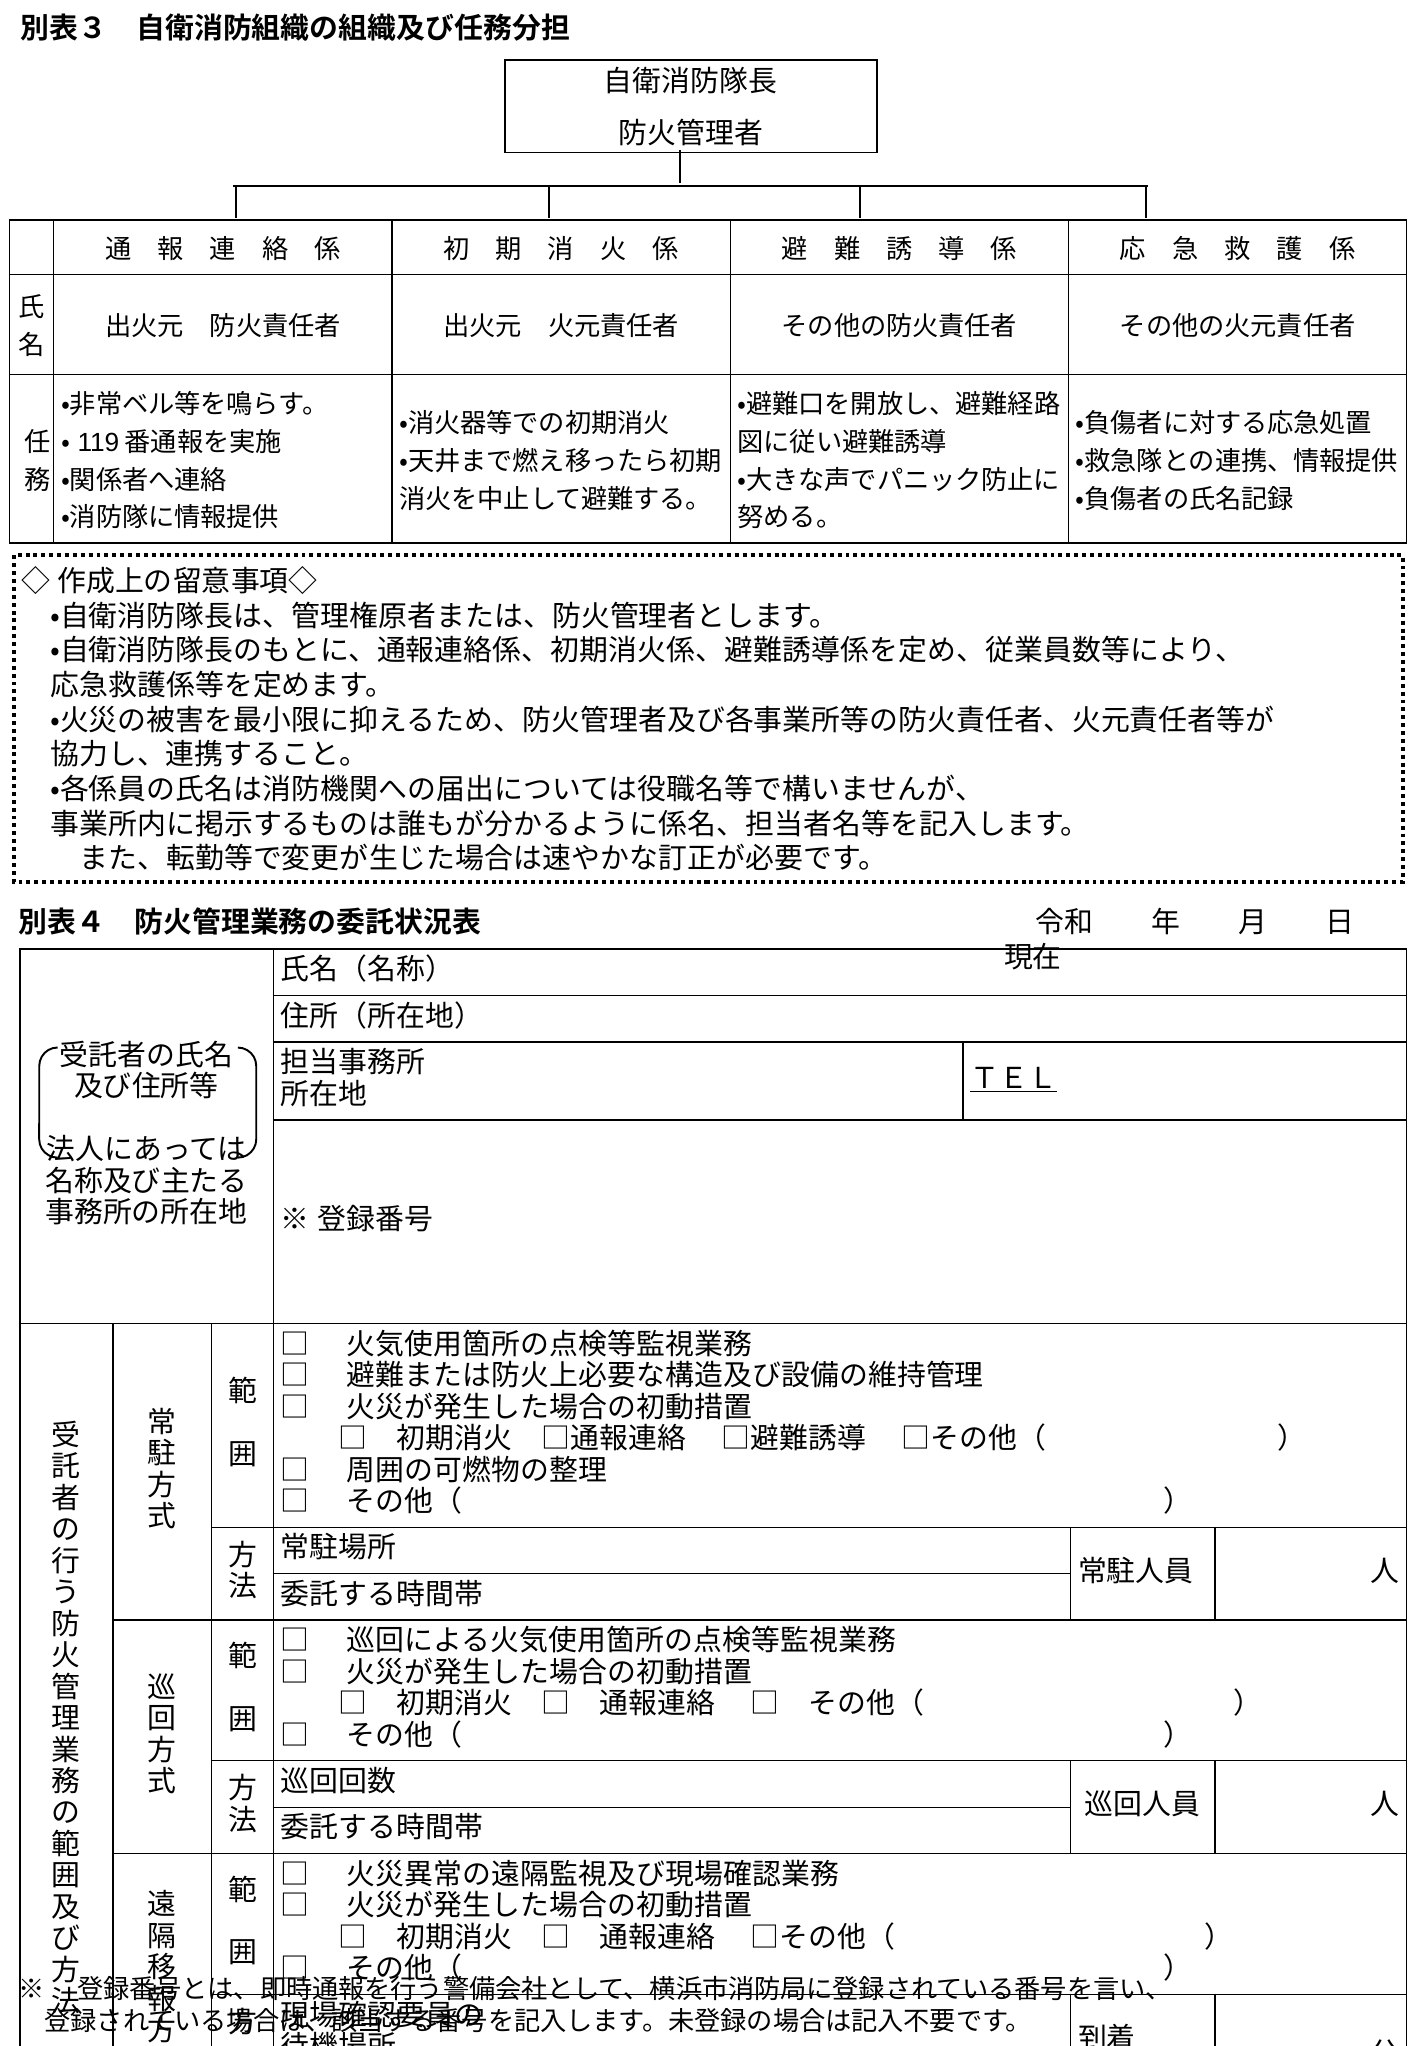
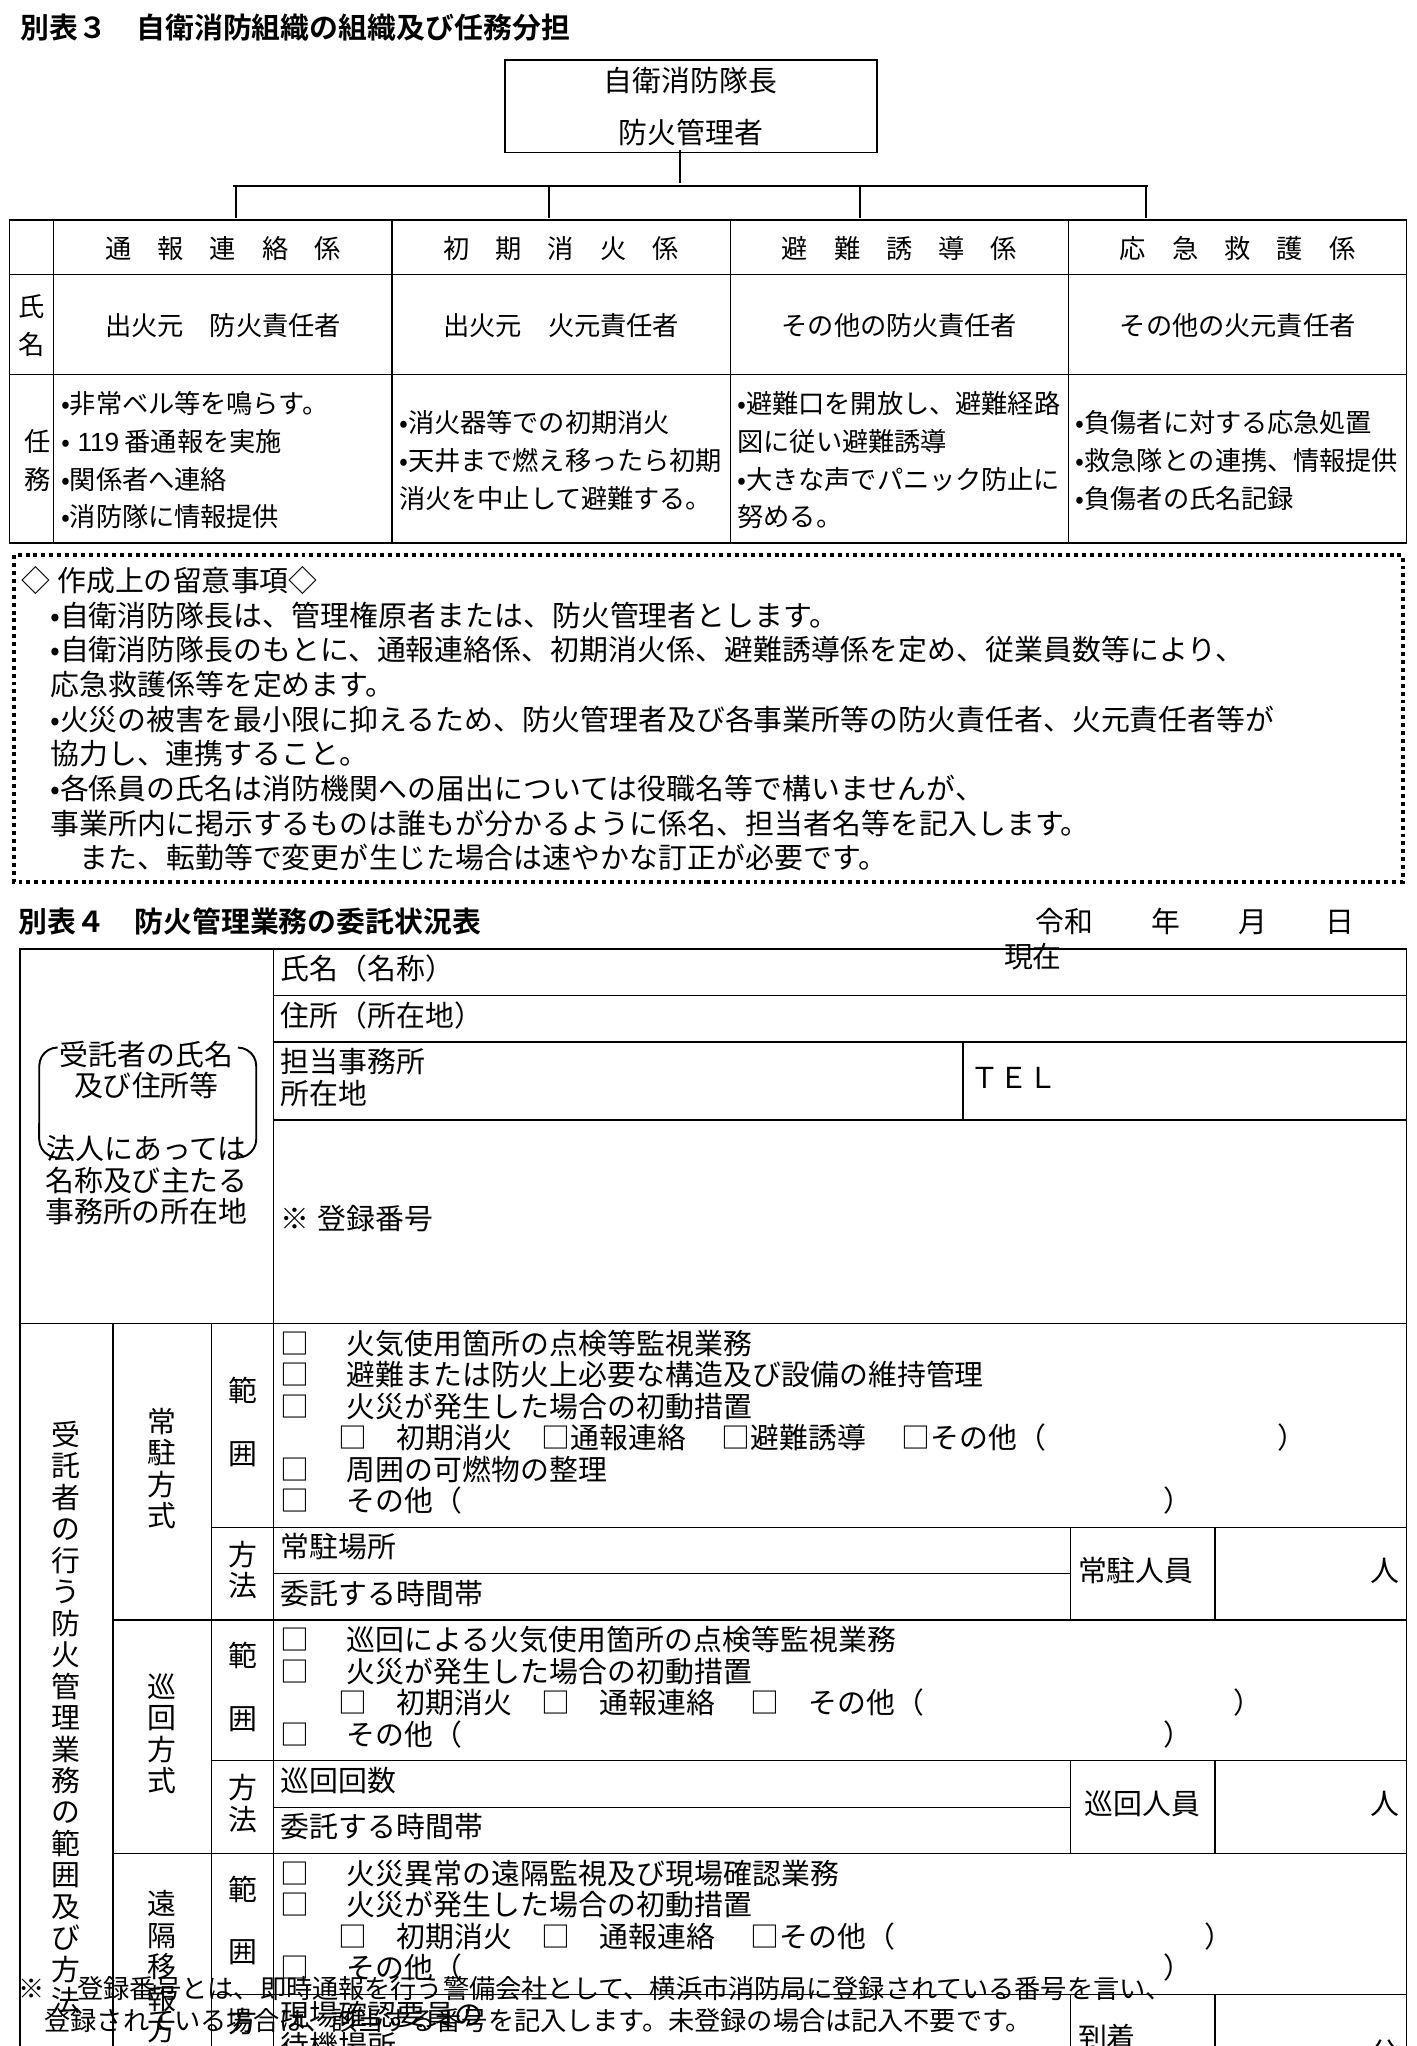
ＴＥＬ underline: present -> none (1014, 1079)
